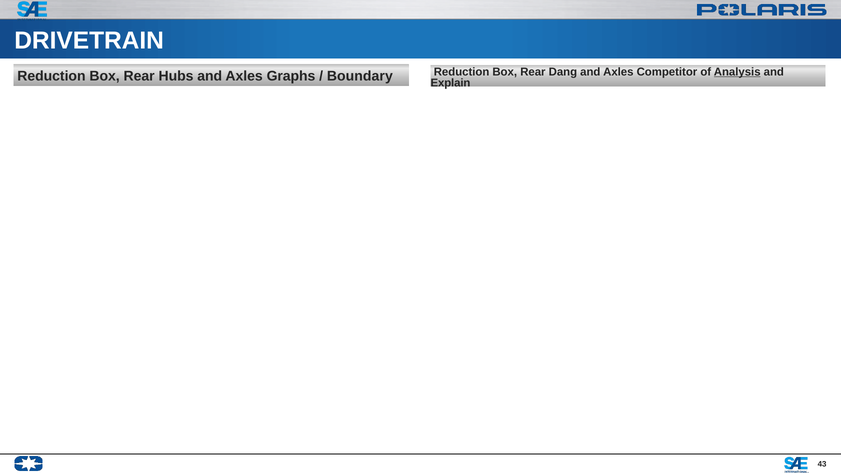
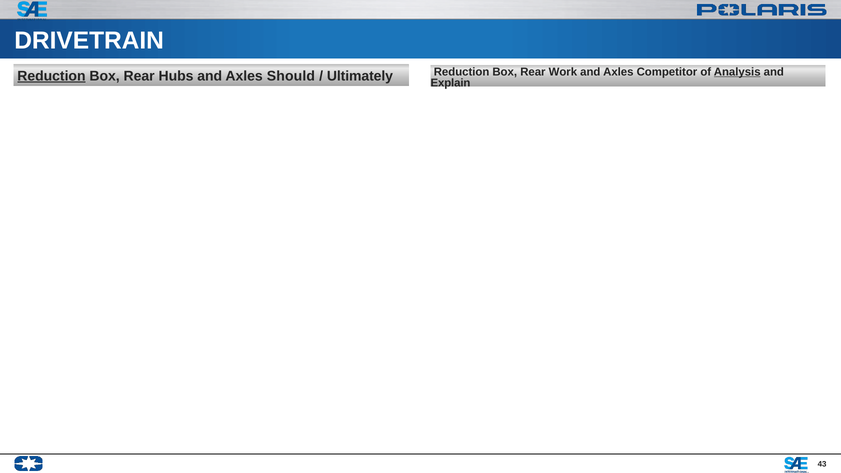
Dang: Dang -> Work (563, 72)
Reduction underline: none -> present (51, 76)
Graphs: Graphs -> Should (291, 76)
Boundary: Boundary -> Ultimately (360, 76)
